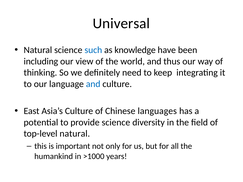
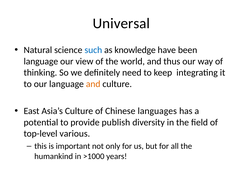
including: including -> language (41, 61)
and colour: blue -> orange (93, 84)
provide science: science -> publish (116, 122)
top-level natural: natural -> various (75, 134)
